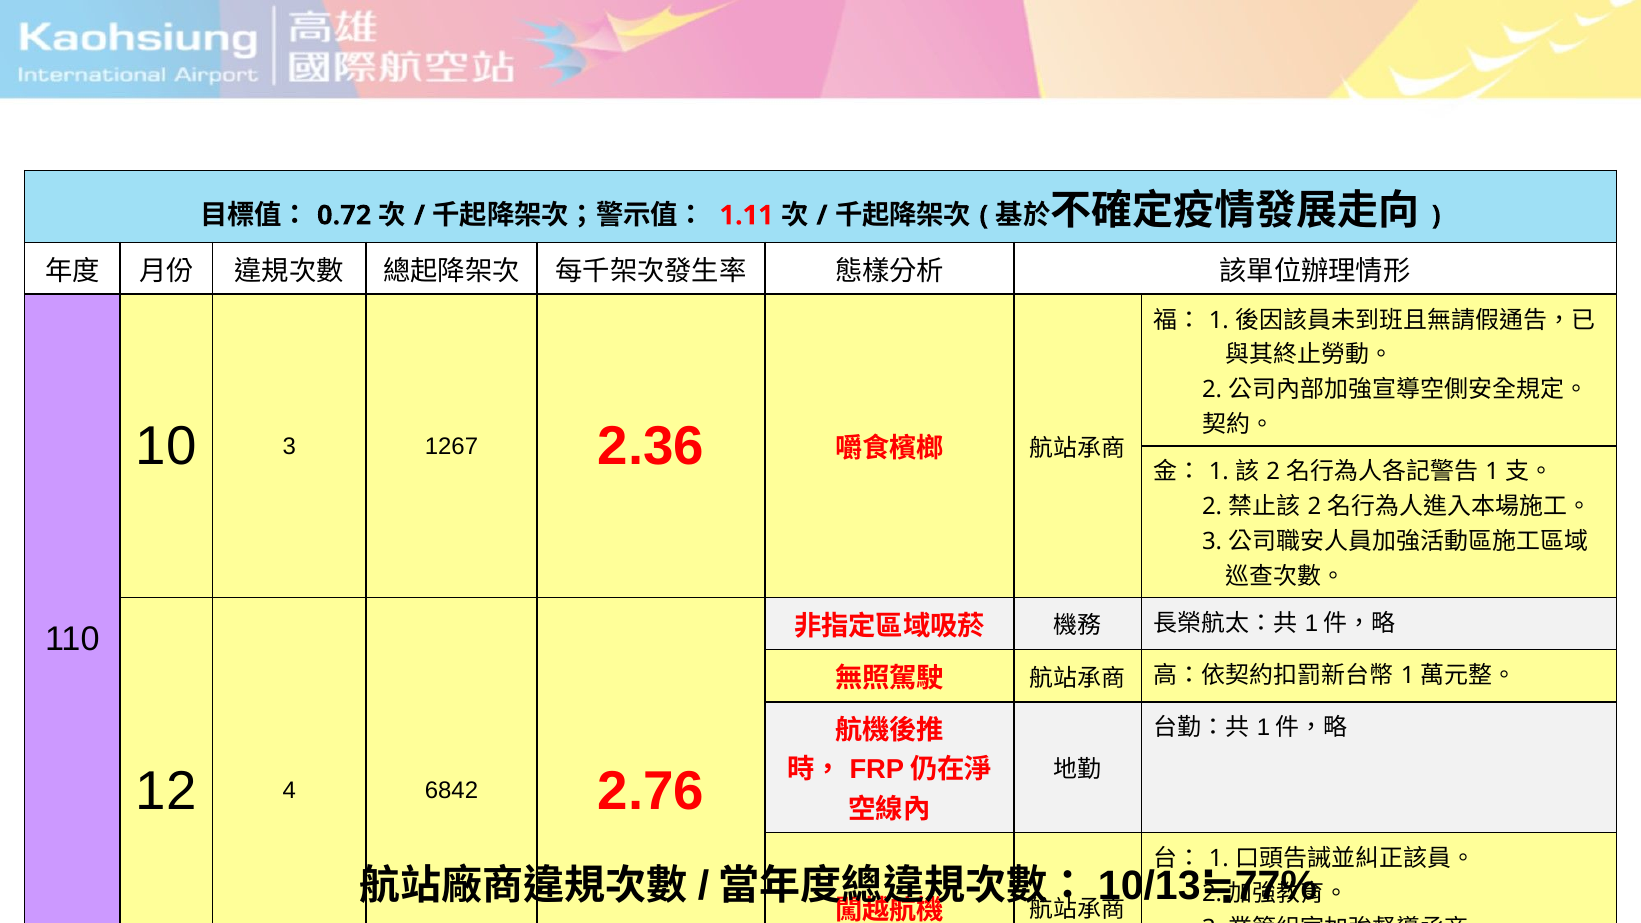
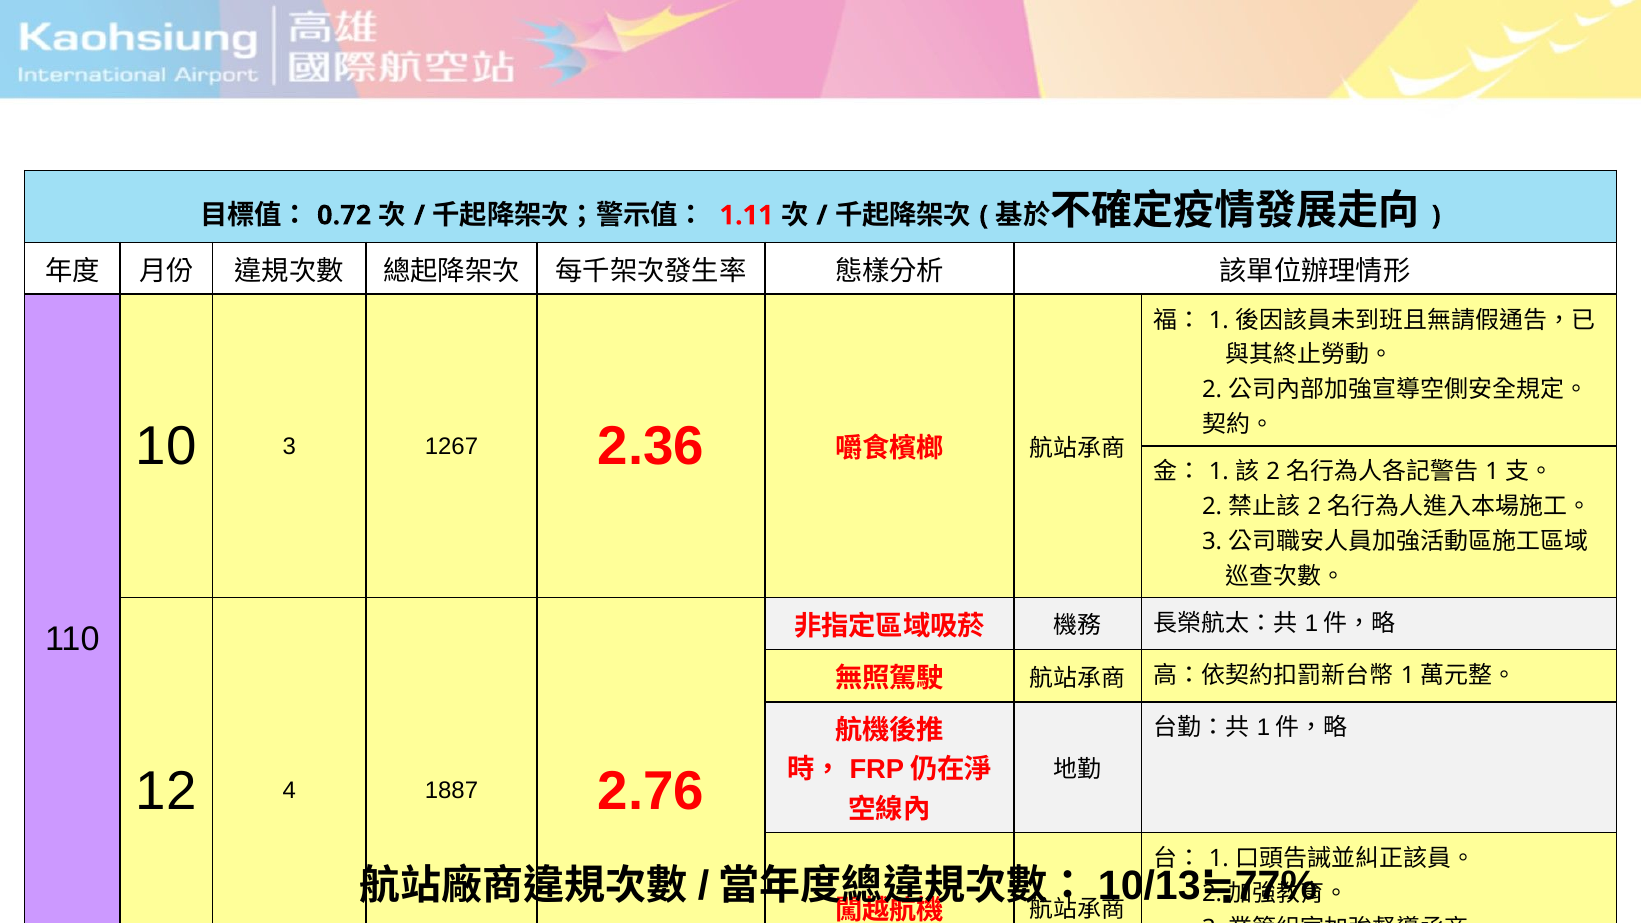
6842: 6842 -> 1887 (451, 791)
